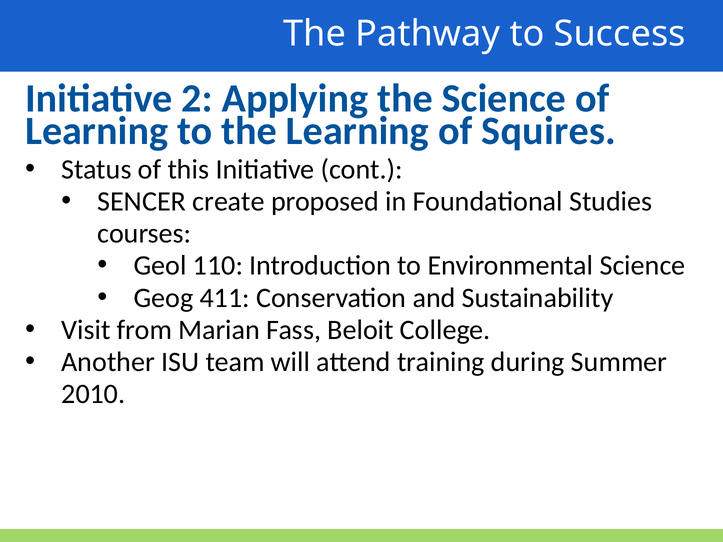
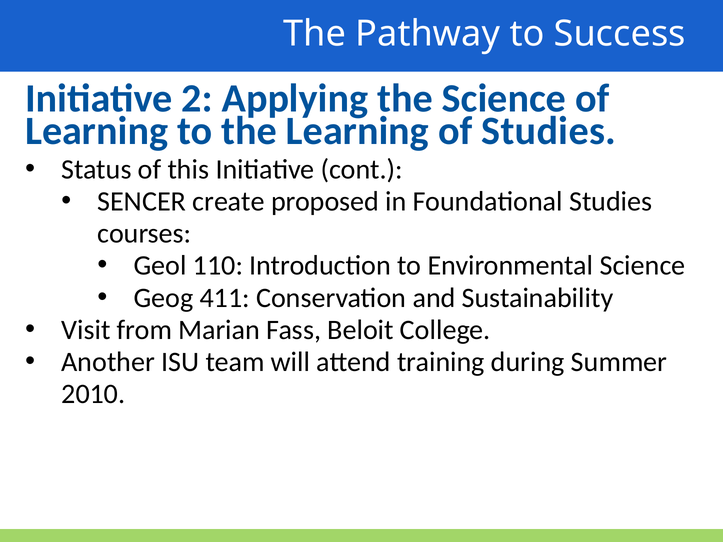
of Squires: Squires -> Studies (549, 131)
